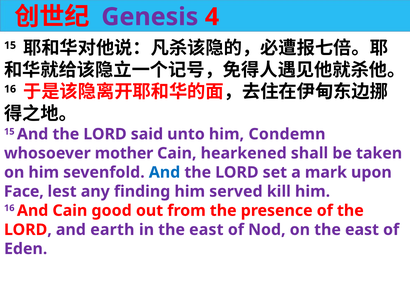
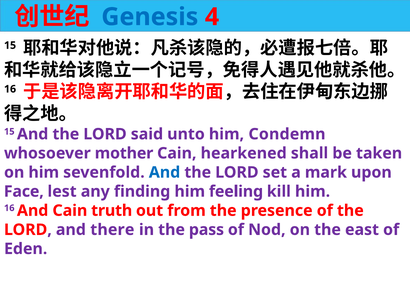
Genesis colour: purple -> blue (150, 17)
served: served -> feeling (236, 192)
good: good -> truth (112, 211)
earth: earth -> there (112, 230)
in the east: east -> pass (206, 230)
